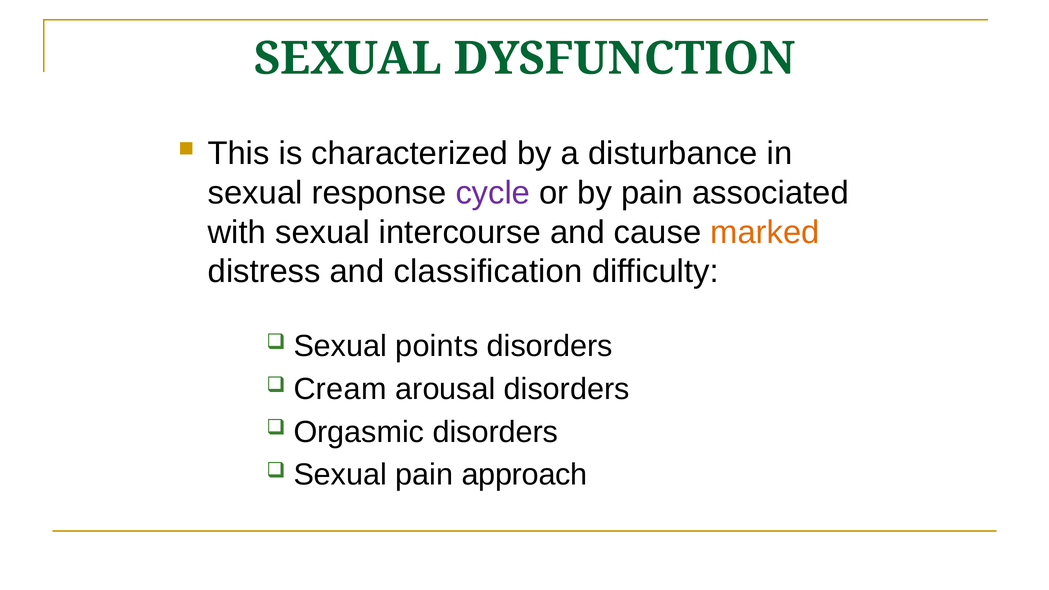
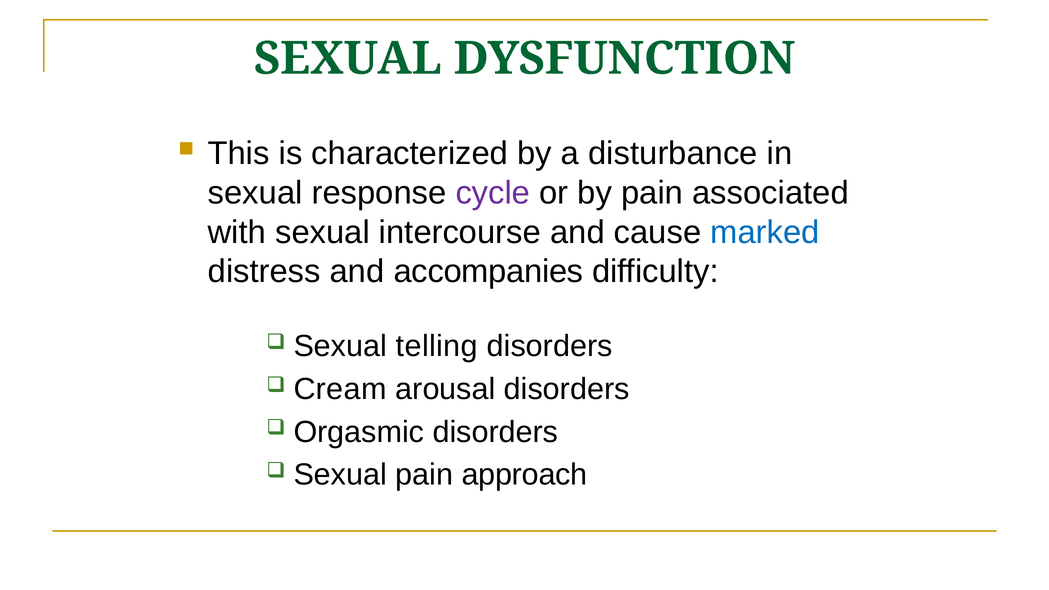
marked colour: orange -> blue (765, 232)
classification: classification -> accompanies (488, 272)
points: points -> telling (437, 346)
